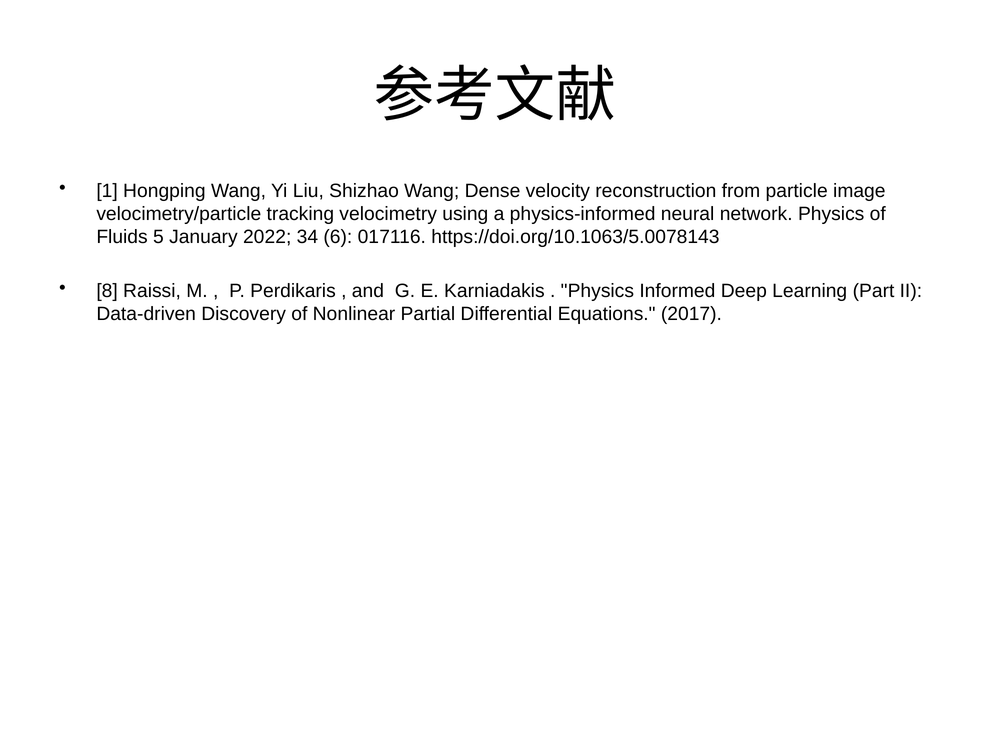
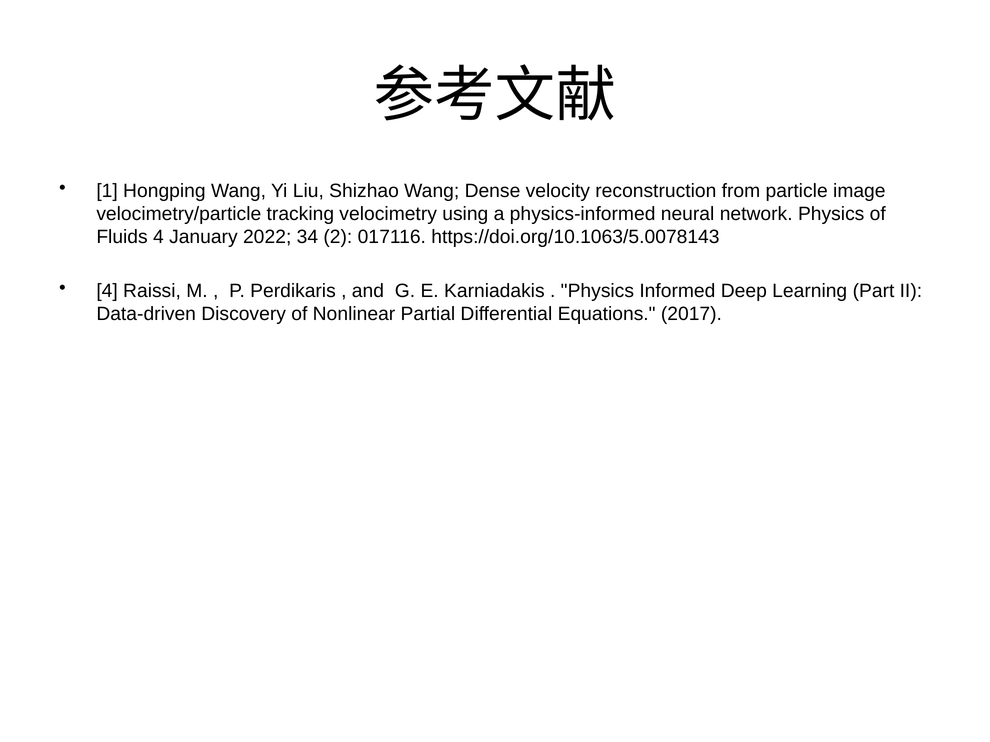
Fluids 5: 5 -> 4 (158, 237)
6: 6 -> 2 (338, 237)
8: 8 -> 4 (107, 291)
